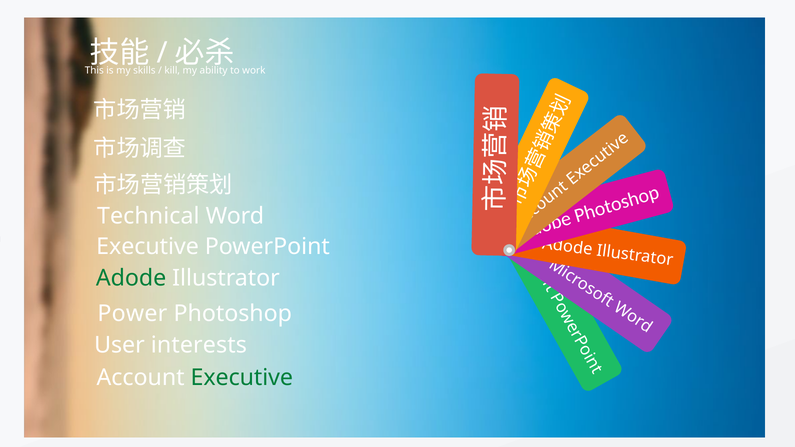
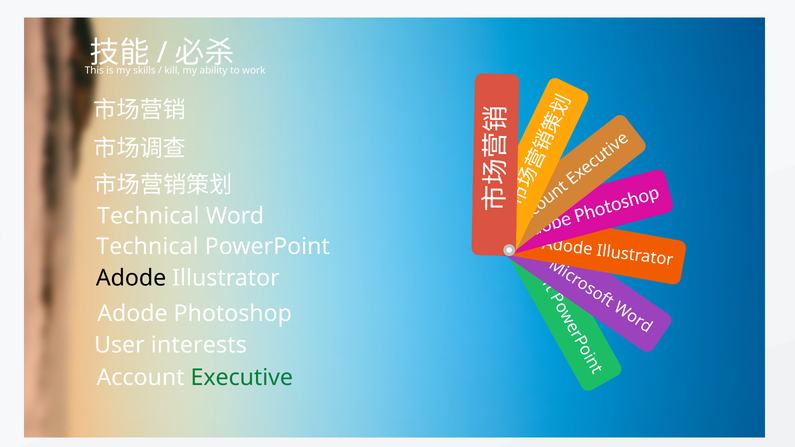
Executive: Executive -> Technical (147, 247)
Adode colour: green -> black (131, 278)
Power: Power -> Adode (132, 314)
